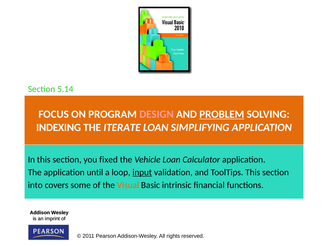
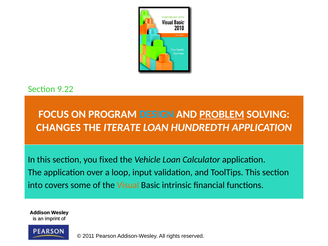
5.14: 5.14 -> 9.22 (65, 89)
DESIGN colour: pink -> light blue (157, 114)
INDEXING: INDEXING -> CHANGES (58, 127)
SIMPLIFYING: SIMPLIFYING -> HUNDREDTH (200, 127)
until: until -> over (95, 172)
input underline: present -> none (142, 172)
